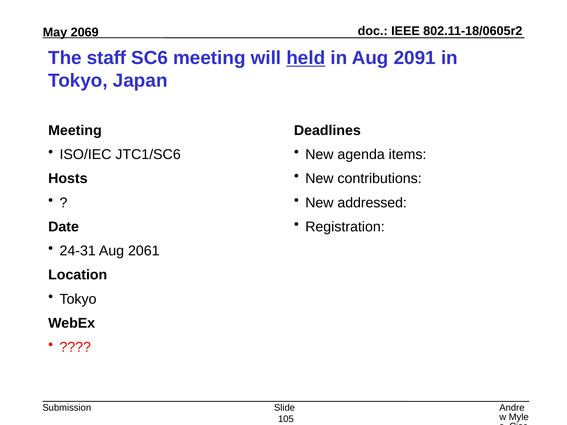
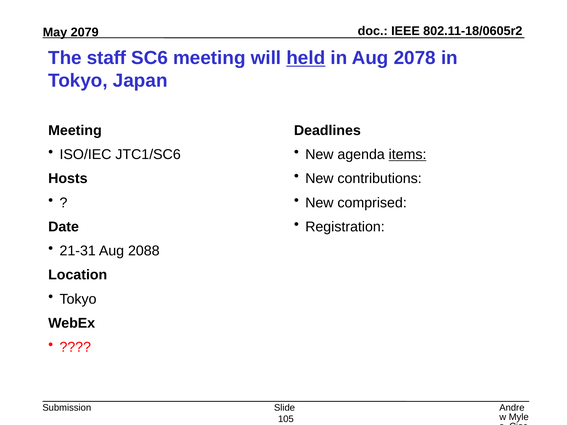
2069: 2069 -> 2079 (85, 32)
2091: 2091 -> 2078 (415, 58)
items underline: none -> present (408, 155)
addressed: addressed -> comprised (372, 203)
24-31: 24-31 -> 21-31 (78, 251)
2061: 2061 -> 2088 (144, 251)
